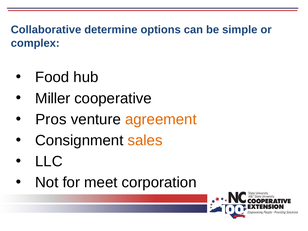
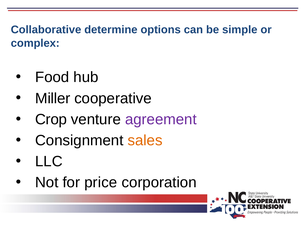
Pros: Pros -> Crop (51, 119)
agreement colour: orange -> purple (161, 119)
meet: meet -> price (101, 183)
